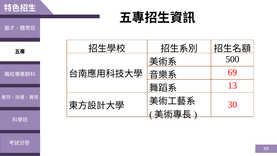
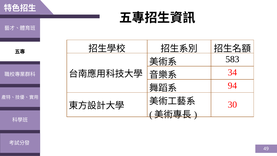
500: 500 -> 583 (232, 59)
69: 69 -> 34 (232, 72)
13: 13 -> 94 (232, 86)
